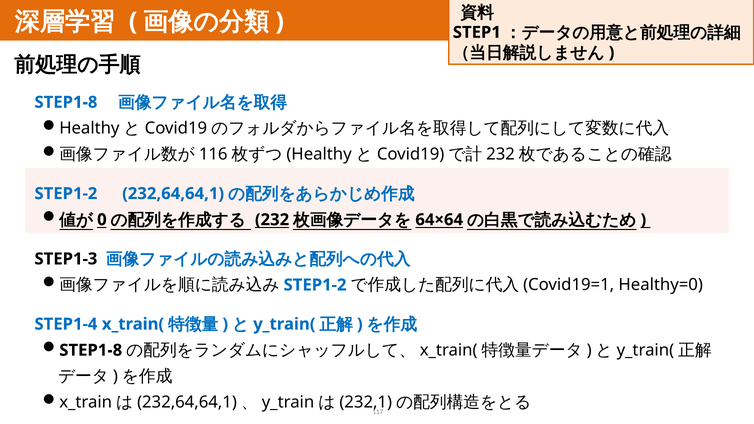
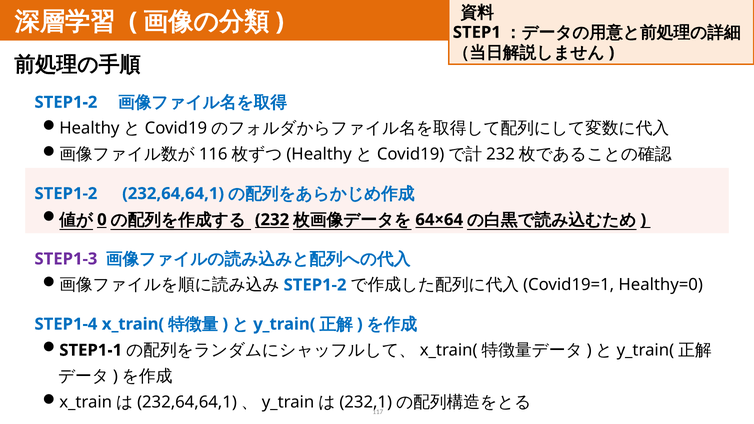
STEP1-8: STEP1-8 -> STEP1-2 (66, 102)
STEP1-3 colour: black -> purple (66, 259)
STEP1-8: STEP1-8 -> STEP1-1 (91, 350)
